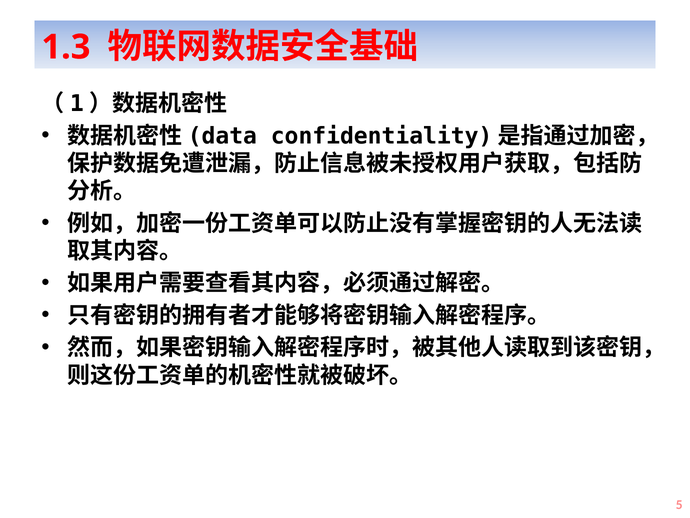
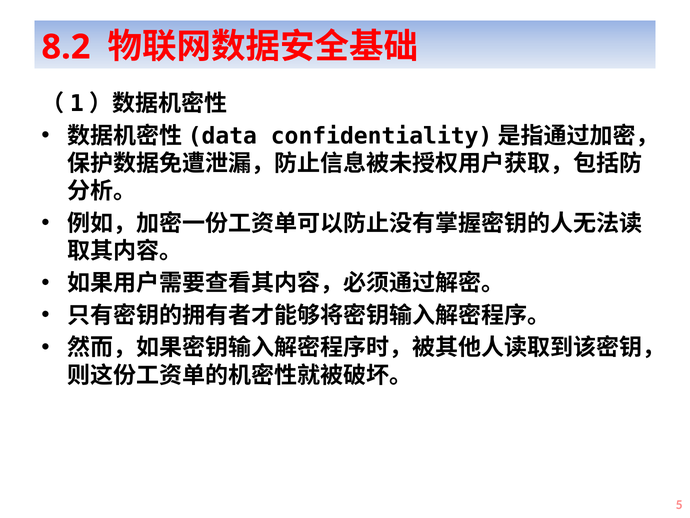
1.3: 1.3 -> 8.2 (66, 47)
